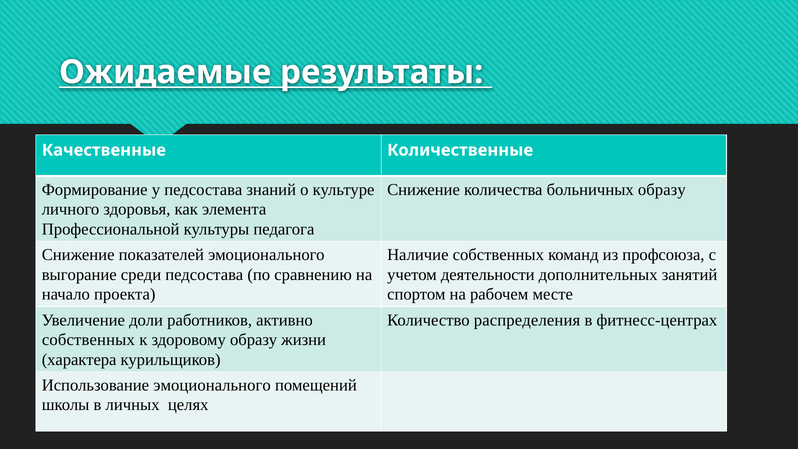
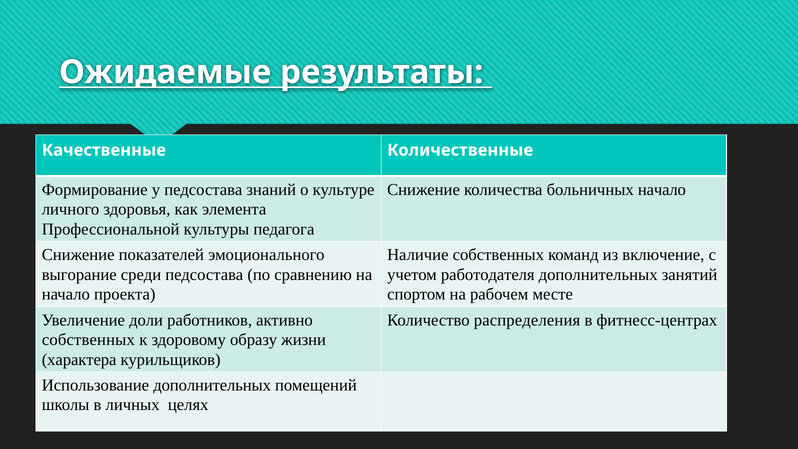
больничных образу: образу -> начало (662, 190)
профсоюза: профсоюза -> включение (663, 255)
деятельности: деятельности -> работодателя (488, 275)
Использование эмоционального: эмоционального -> дополнительных (212, 385)
